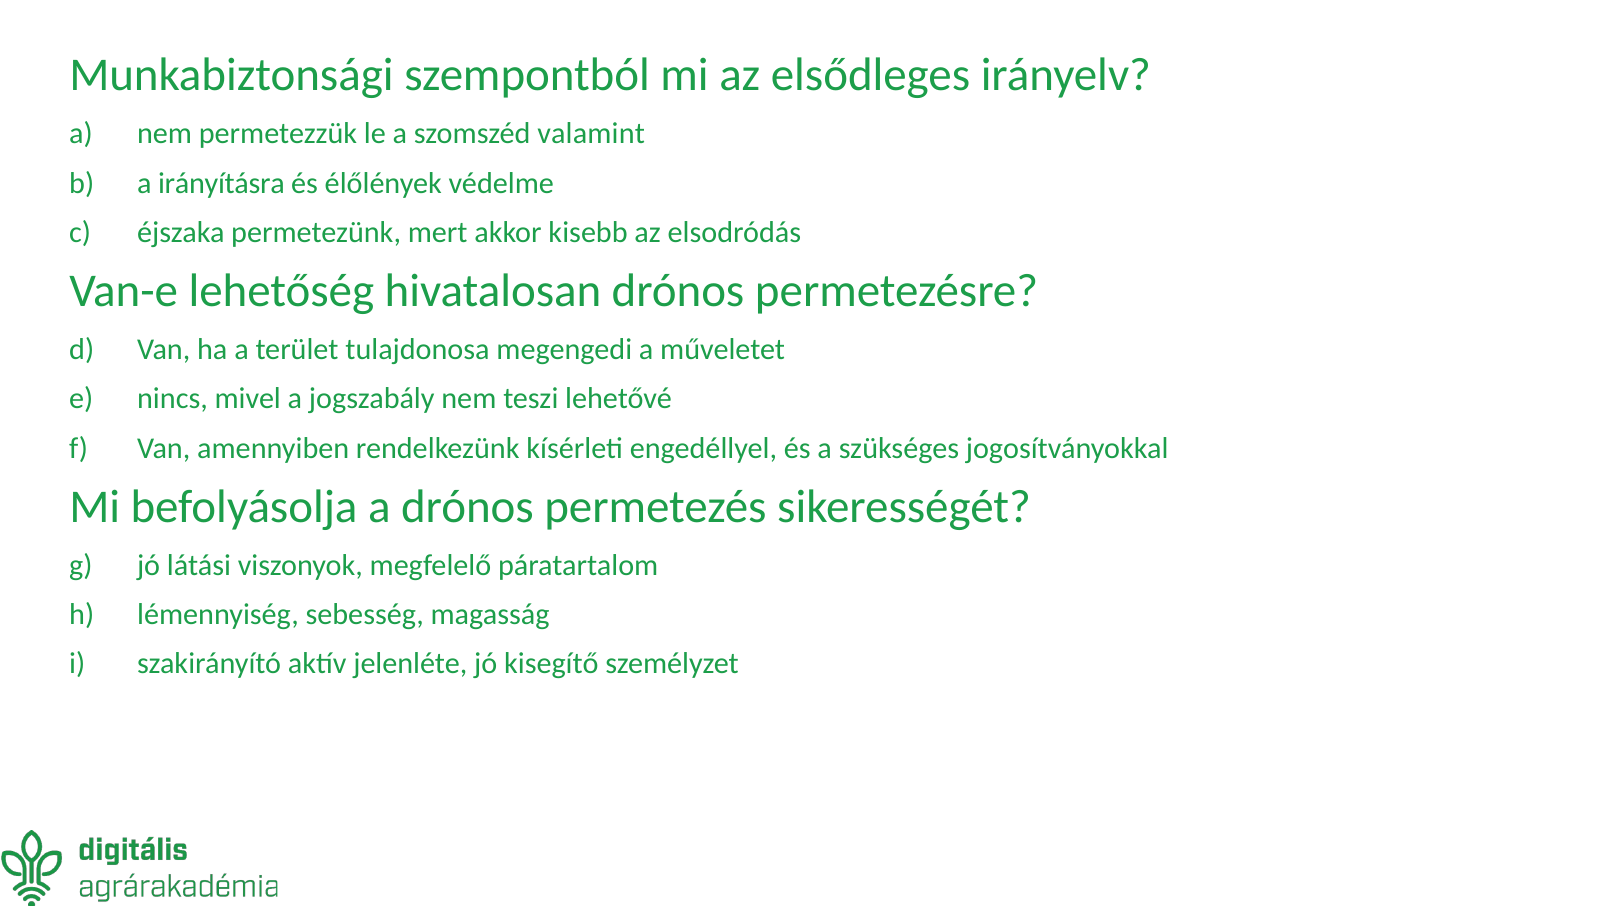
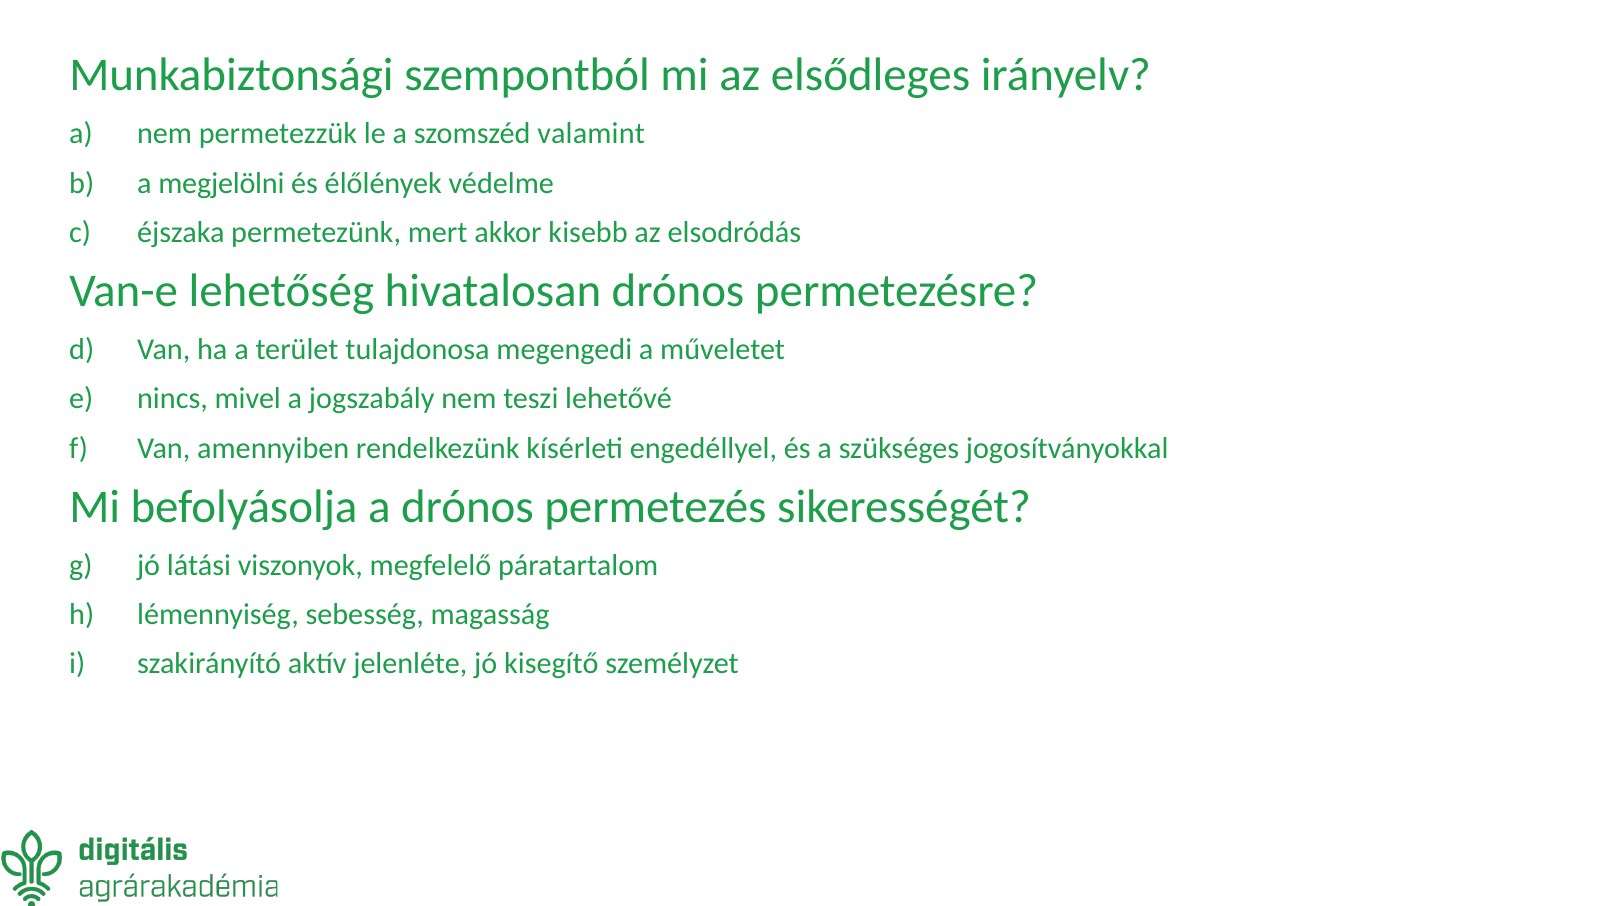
irányításra: irányításra -> megjelölni (221, 183)
